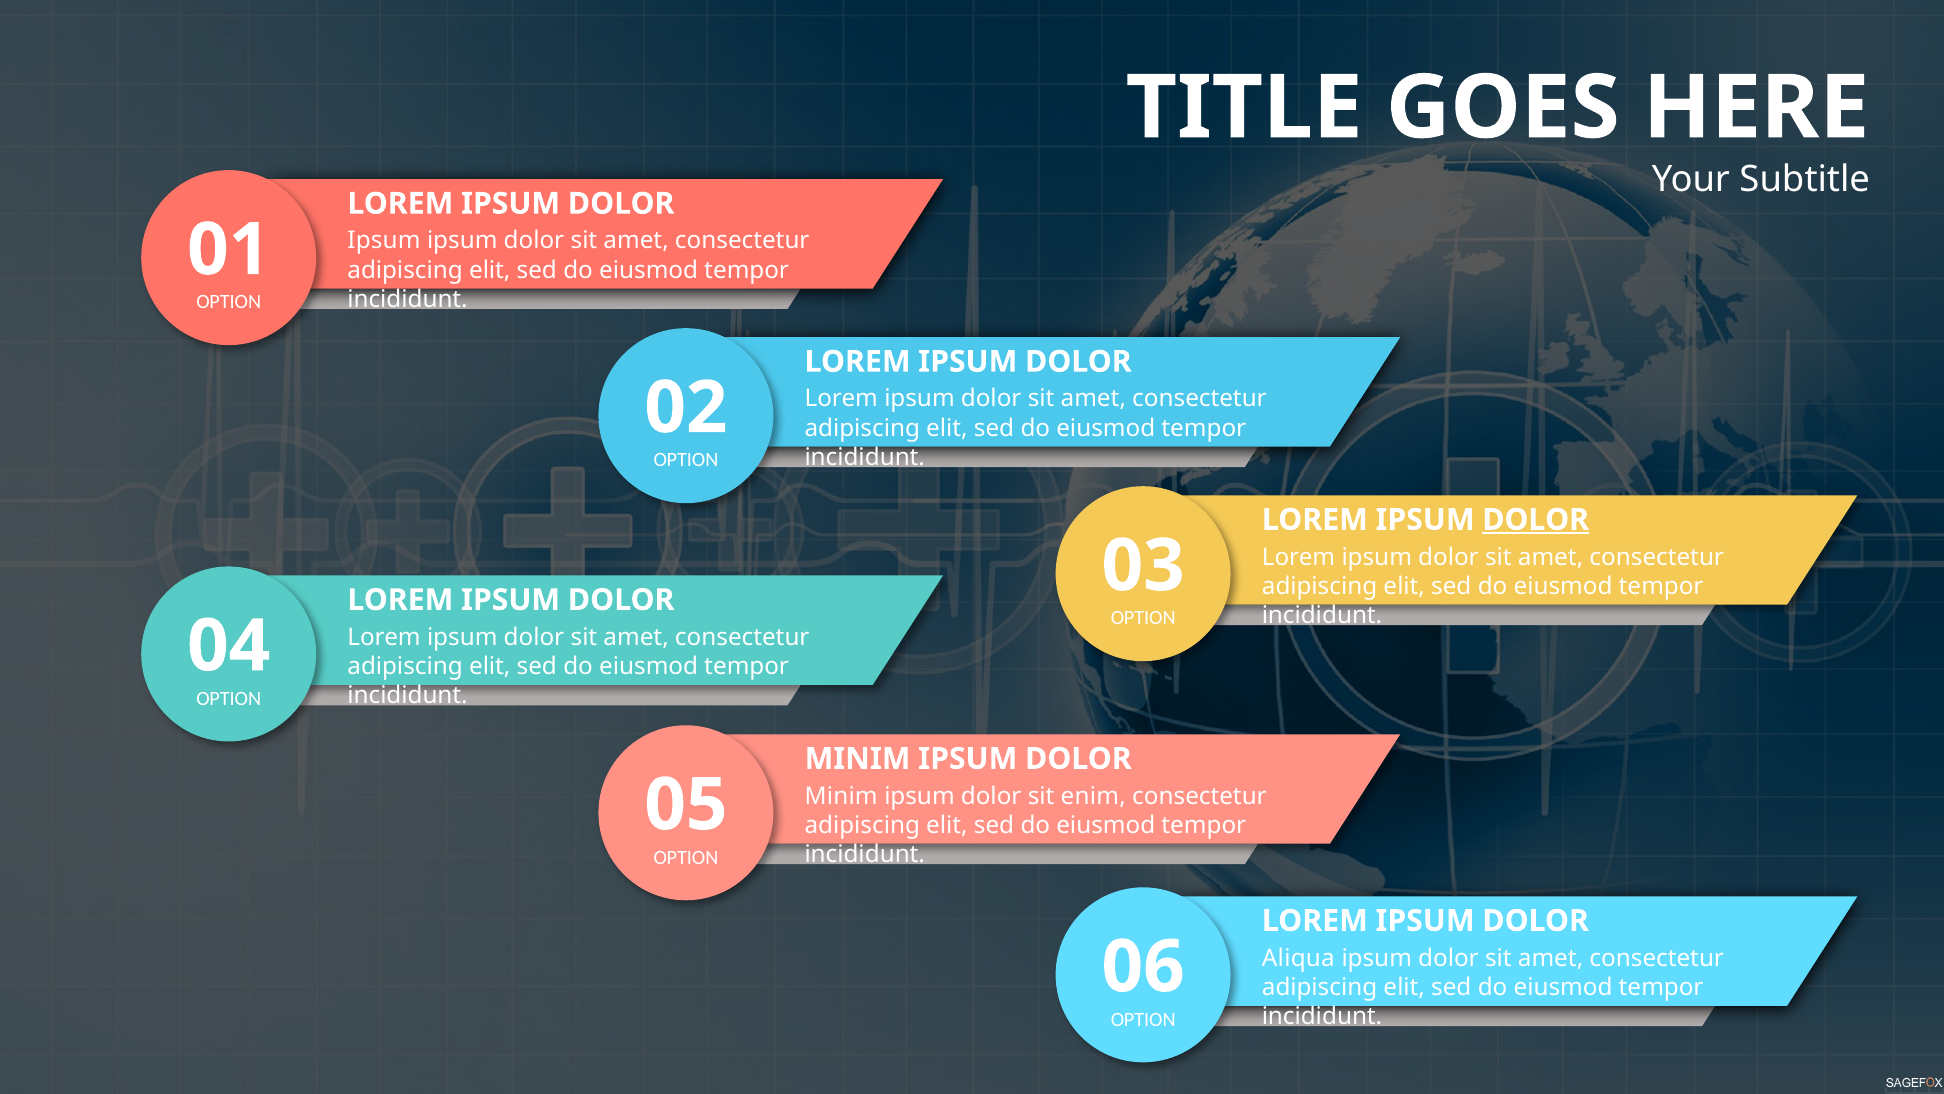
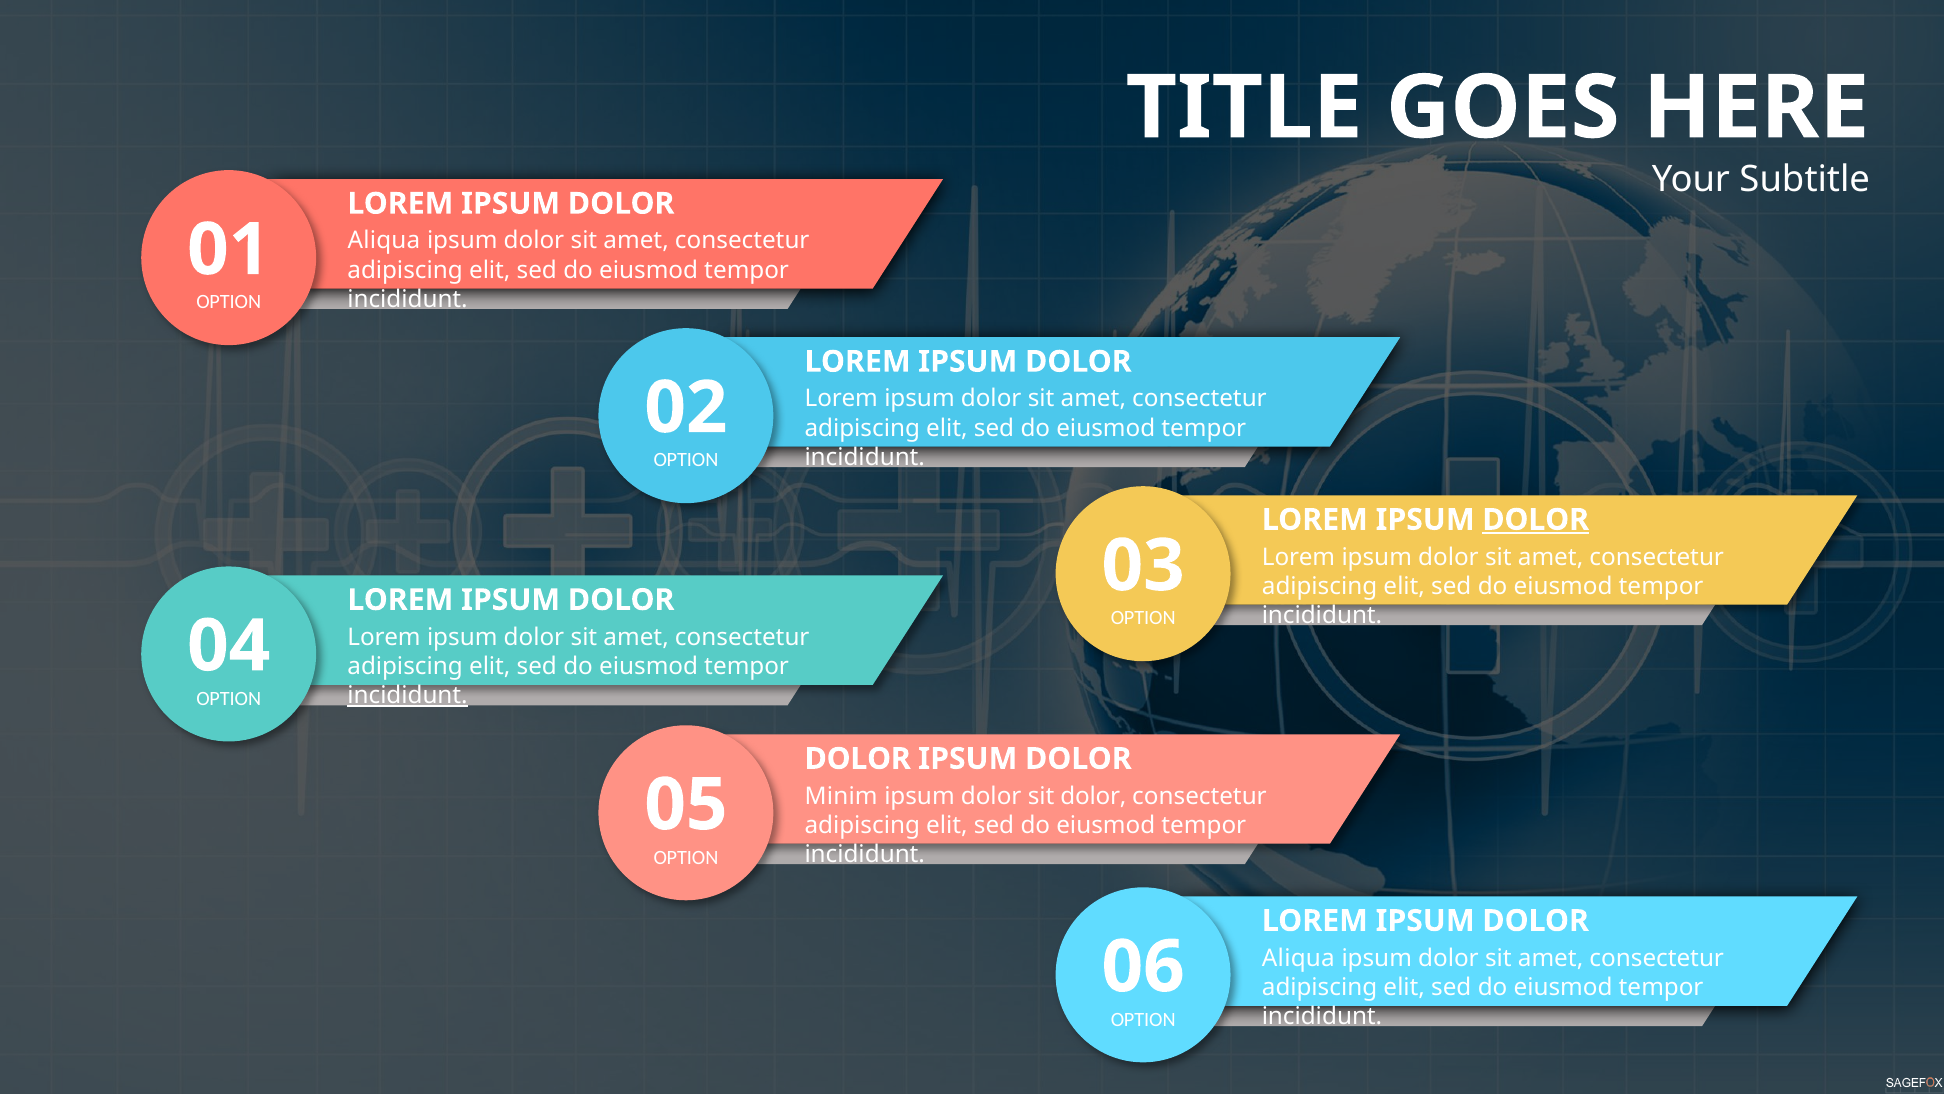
Ipsum: Ipsum -> Aliqua (384, 241)
incididunt underline: none -> present (408, 695)
MINIM: MINIM -> DOLOR (858, 758)
sit enim: enim -> dolor (1093, 796)
